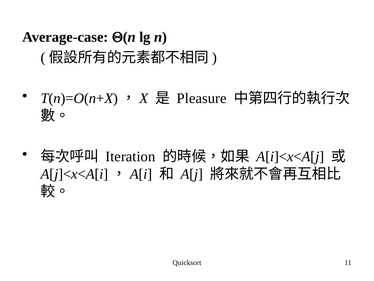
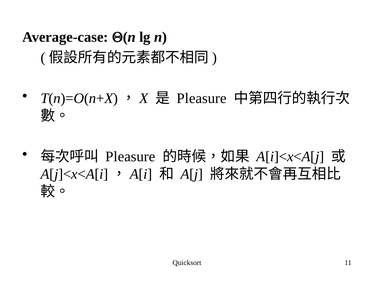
Iteration: Iteration -> Pleasure (130, 156)
